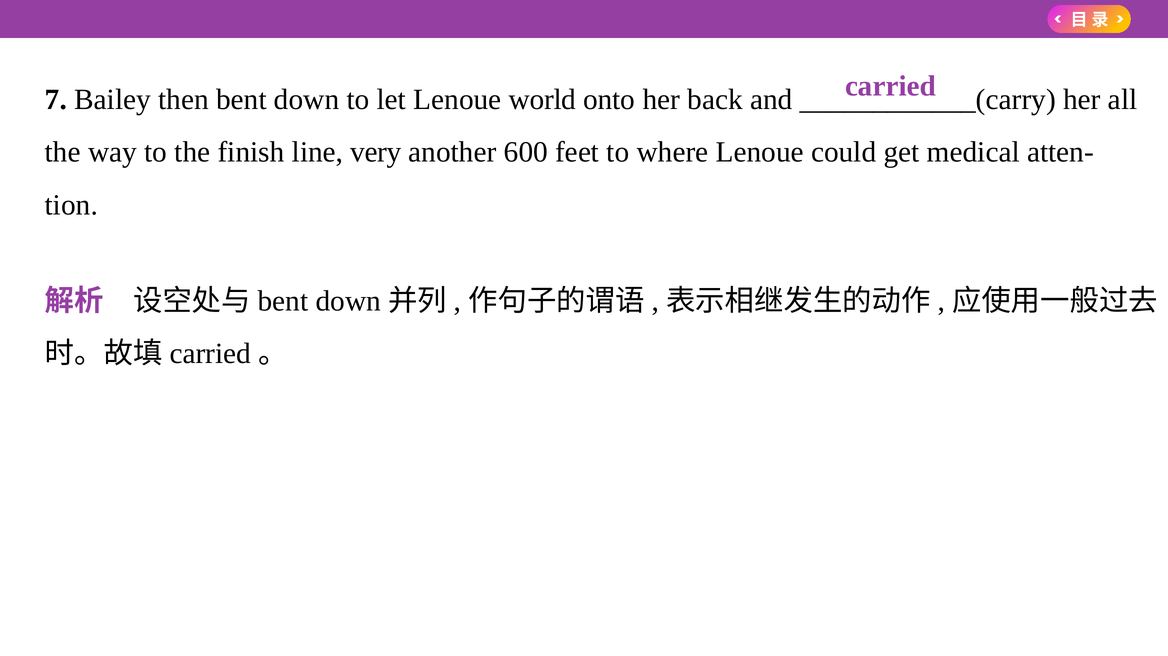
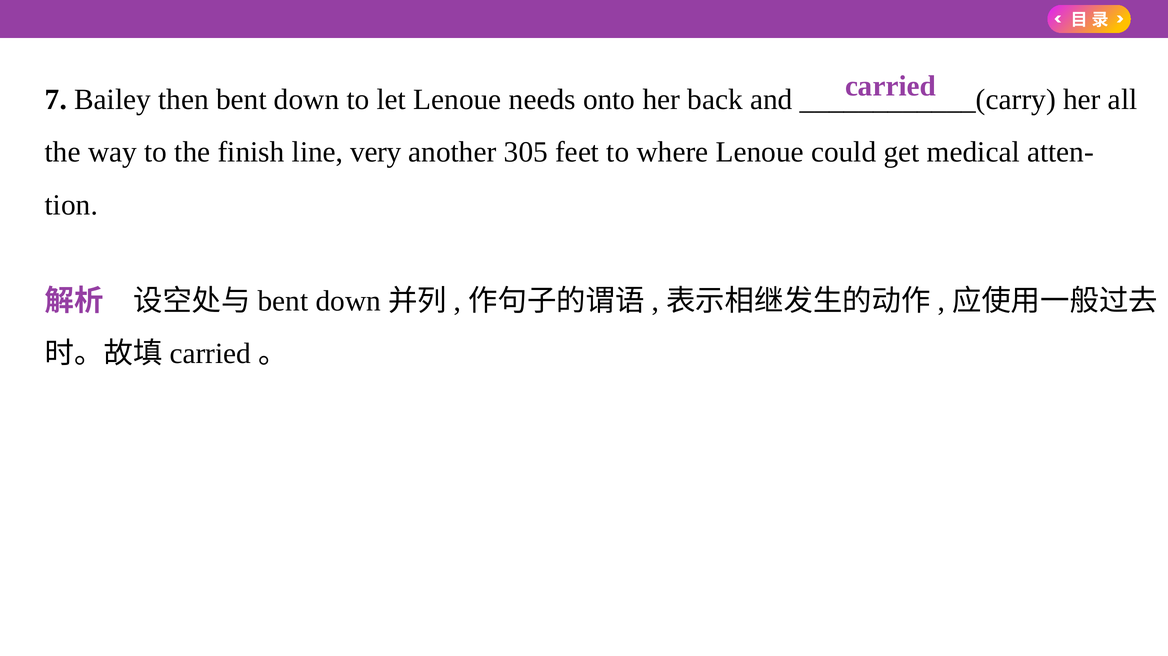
world: world -> needs (542, 100)
600: 600 -> 305 (526, 152)
